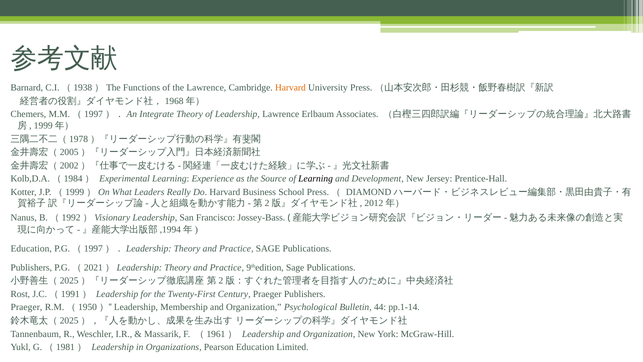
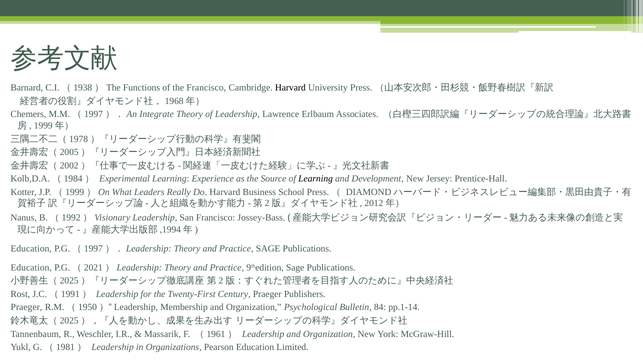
the Lawrence: Lawrence -> Francisco (206, 88)
Harvard colour: orange -> black (290, 88)
Publishers: Publishers -> Education (31, 267)
44: 44 -> 84 (380, 307)
